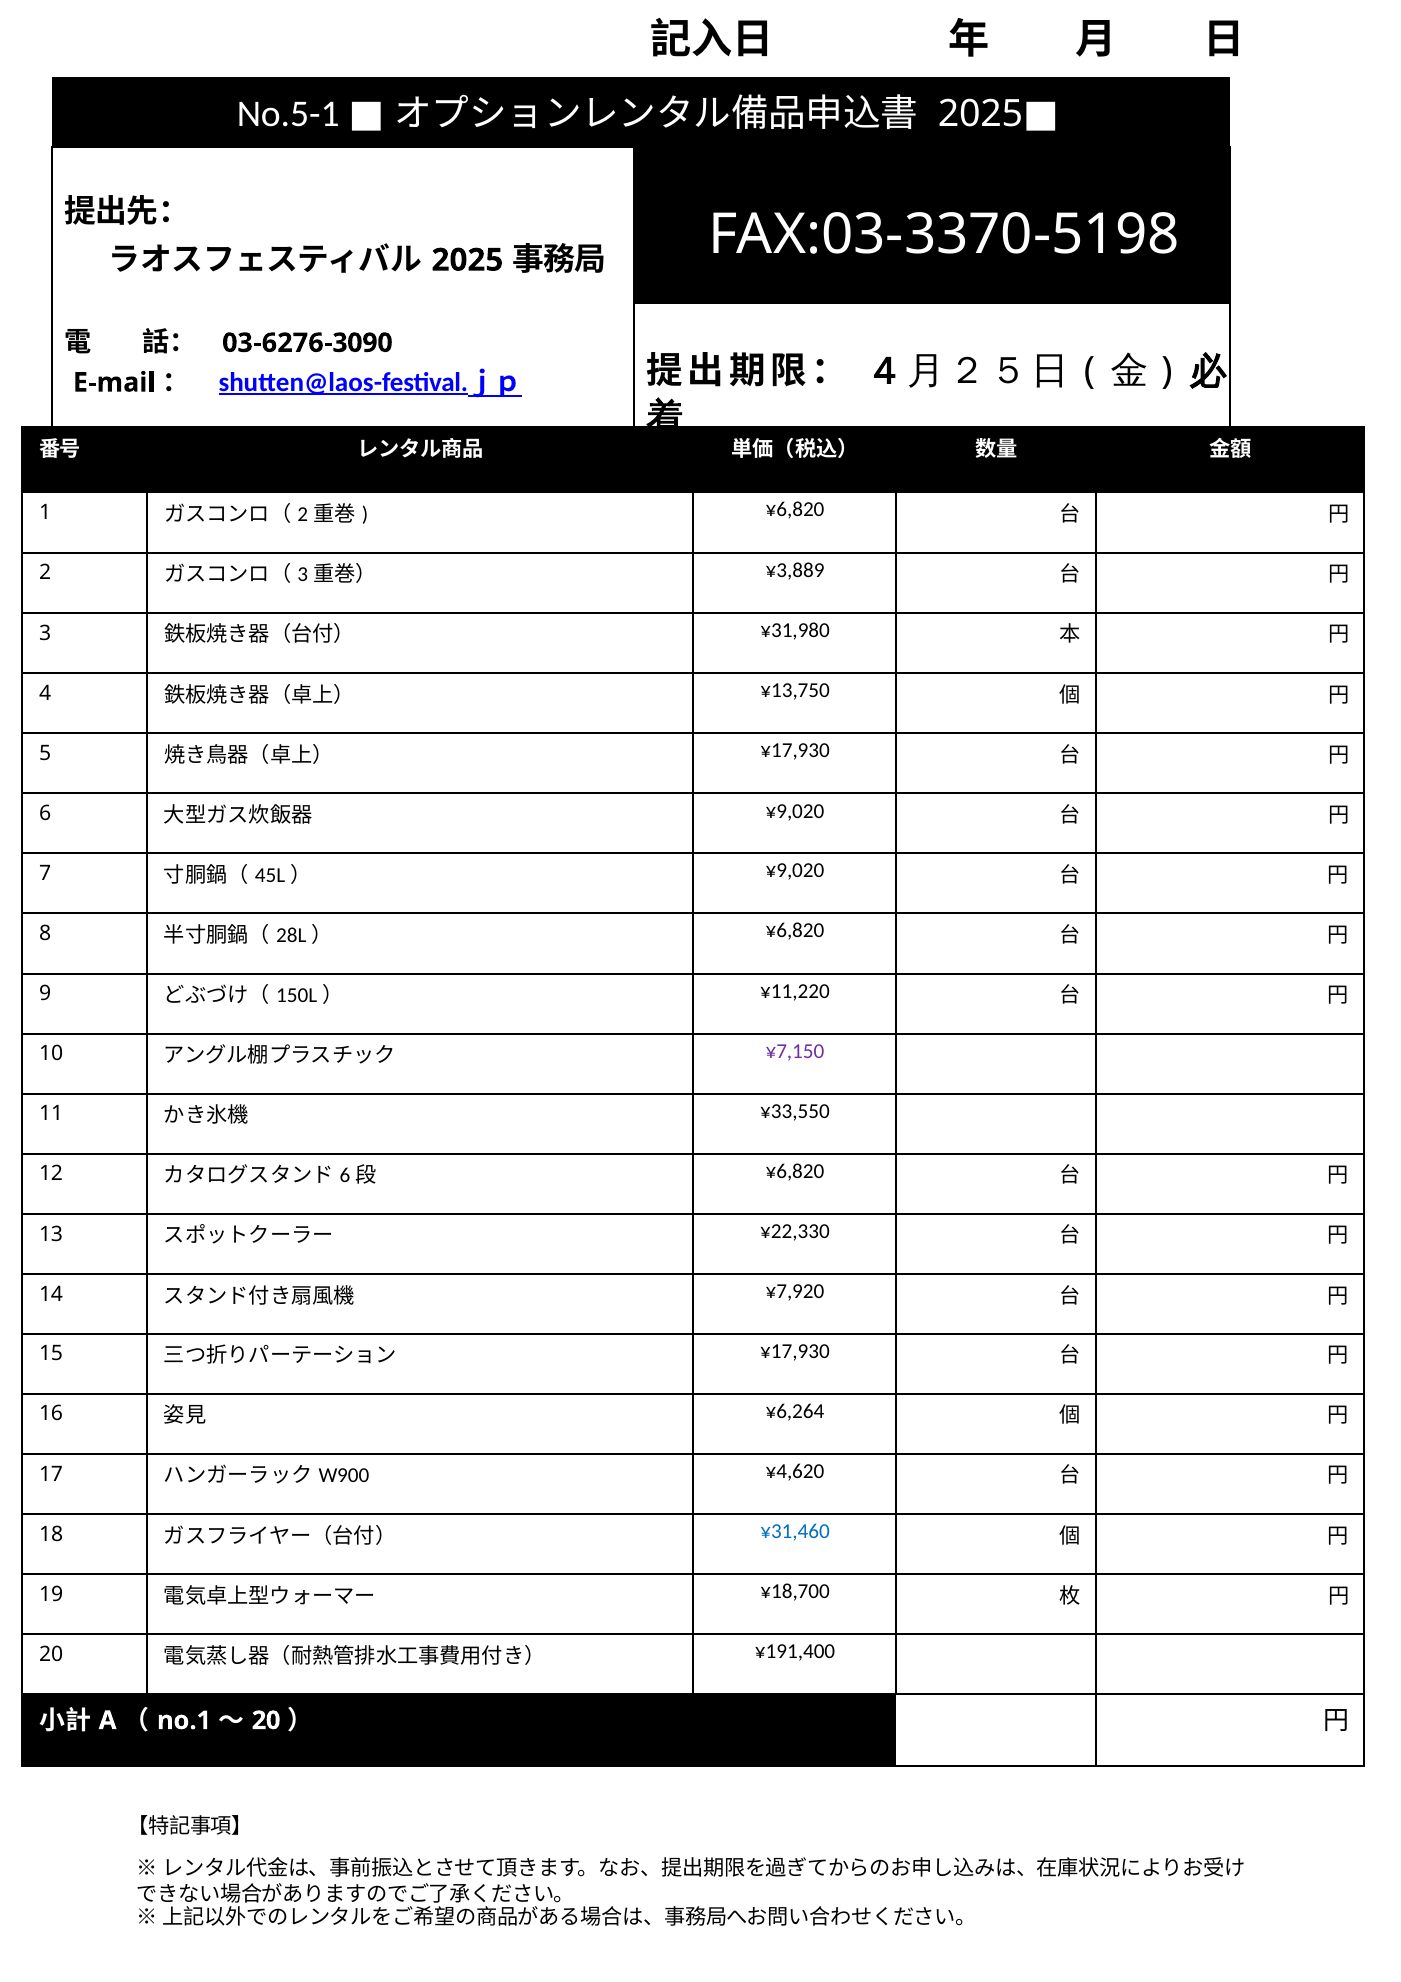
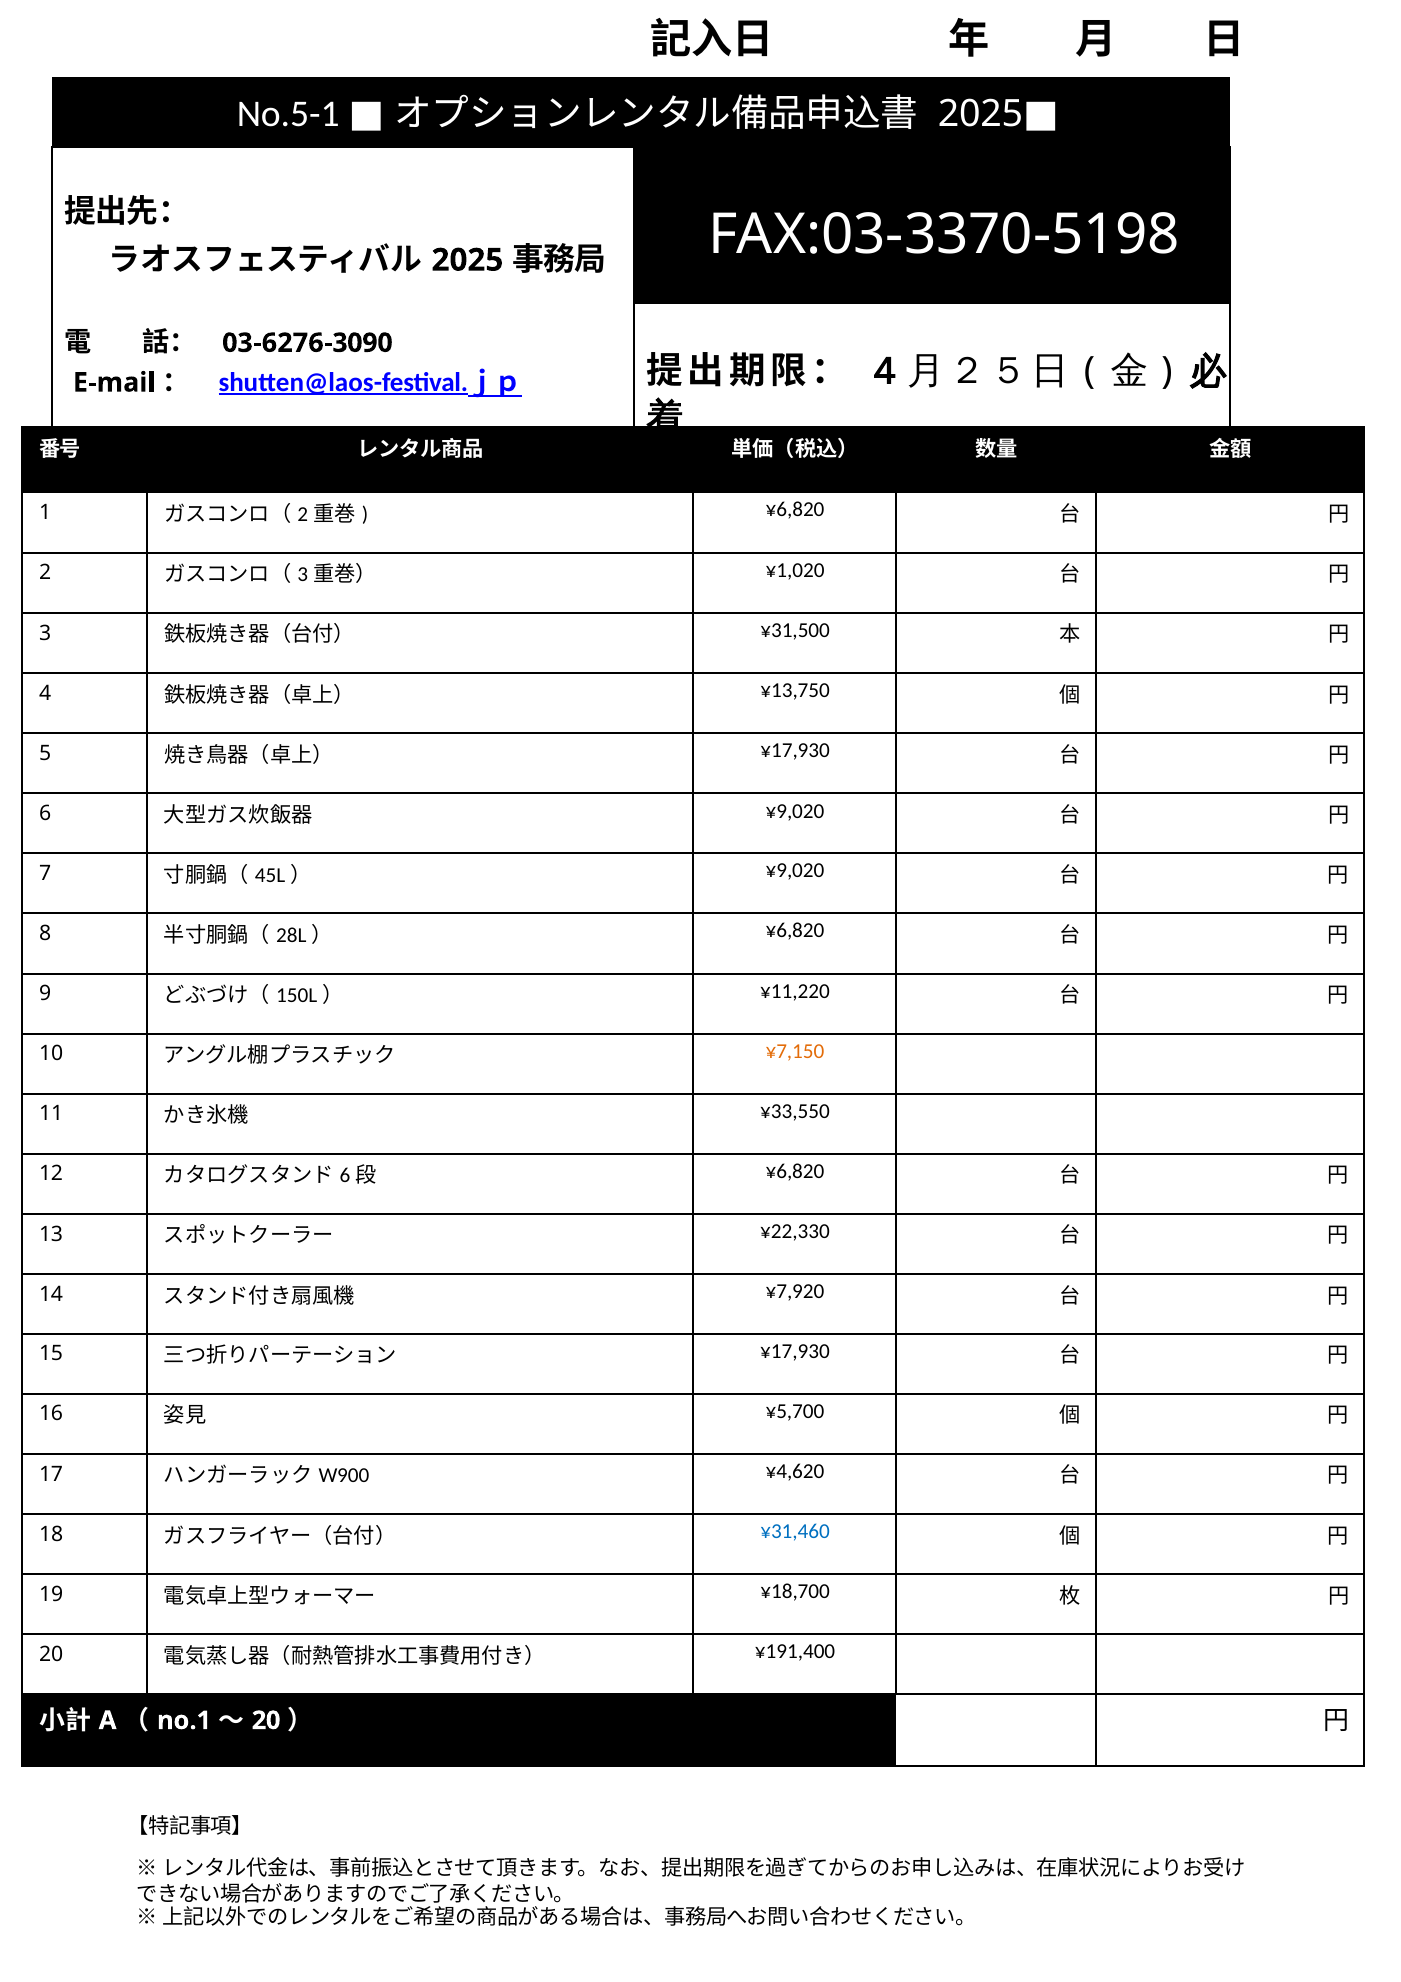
¥3,889: ¥3,889 -> ¥1,020 (795, 570)
¥31,980: ¥31,980 -> ¥31,500 (795, 631)
¥7,150 colour: purple -> orange (795, 1051)
¥6,264: ¥6,264 -> ¥5,700 (795, 1412)
